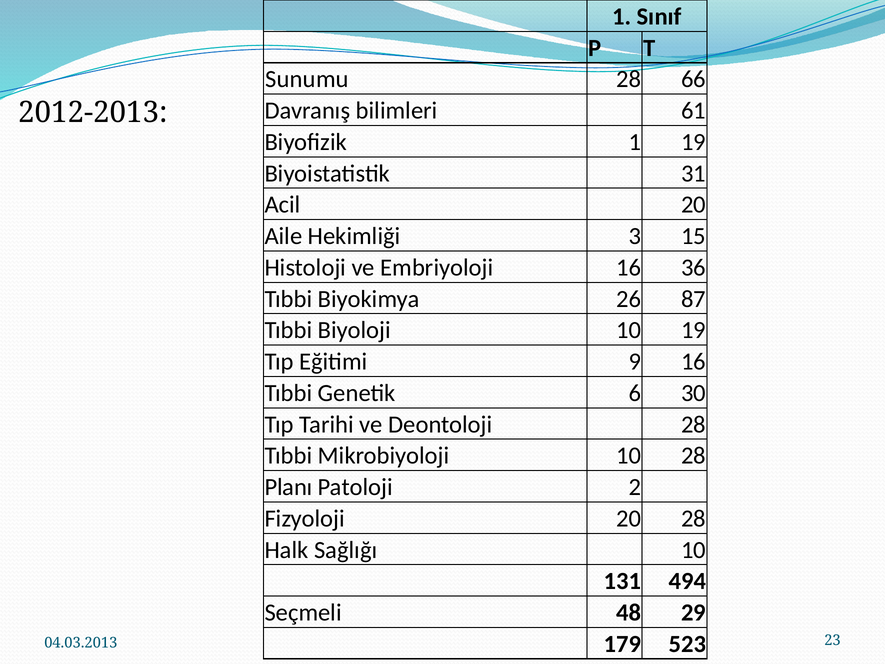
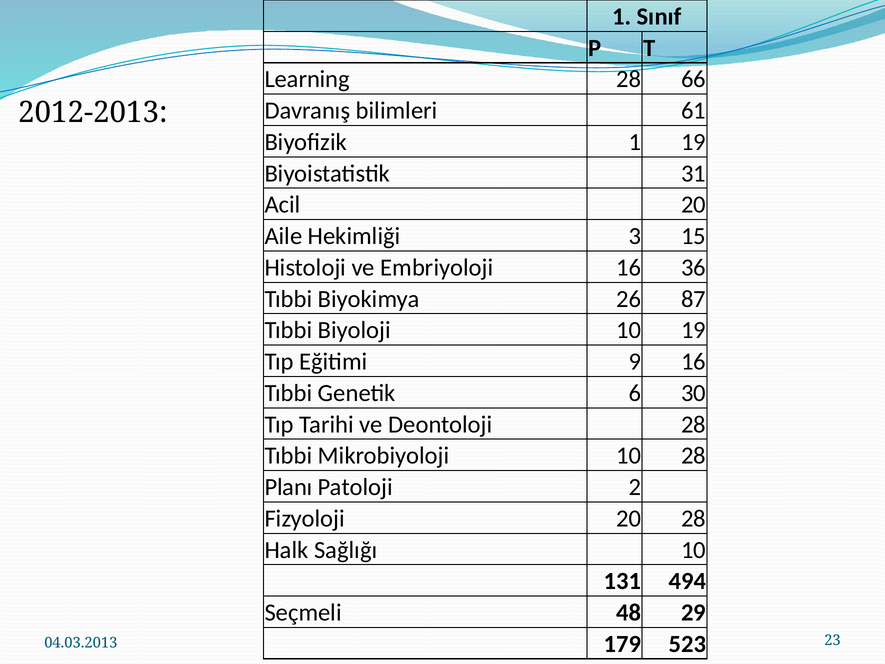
Sunumu: Sunumu -> Learning (307, 79)
